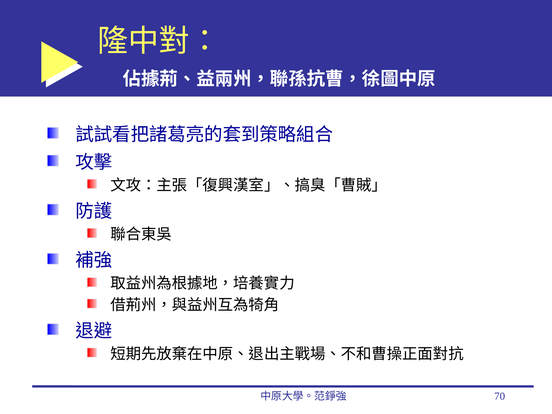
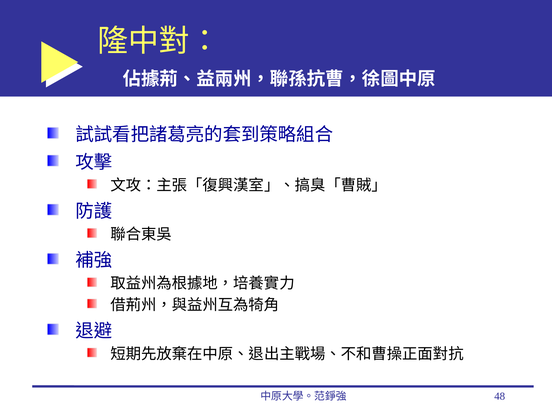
70: 70 -> 48 (500, 396)
